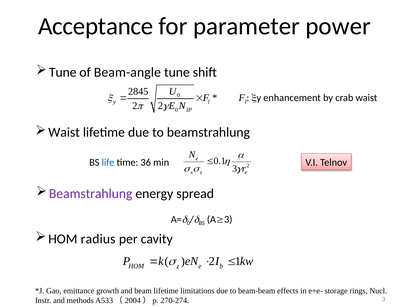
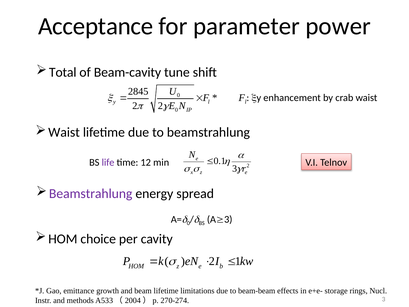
Tune: Tune -> Total (63, 72)
Beam-angle: Beam-angle -> Beam-cavity (127, 72)
life colour: blue -> purple (108, 162)
36: 36 -> 12 (146, 162)
radius: radius -> choice (98, 239)
